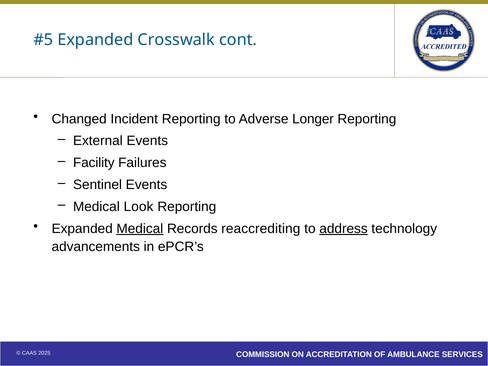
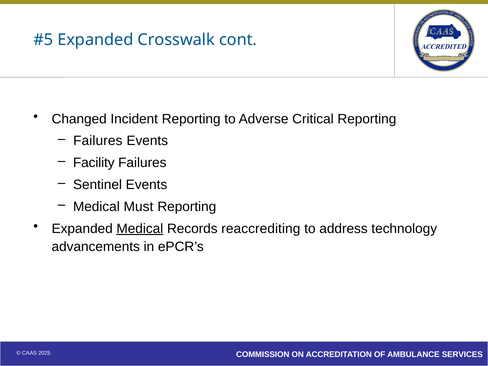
Longer: Longer -> Critical (313, 119)
External: External -> Failures (98, 141)
Look: Look -> Must (139, 207)
address underline: present -> none (344, 229)
